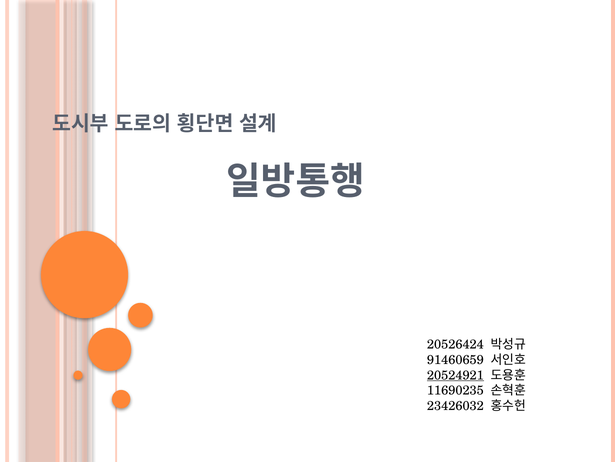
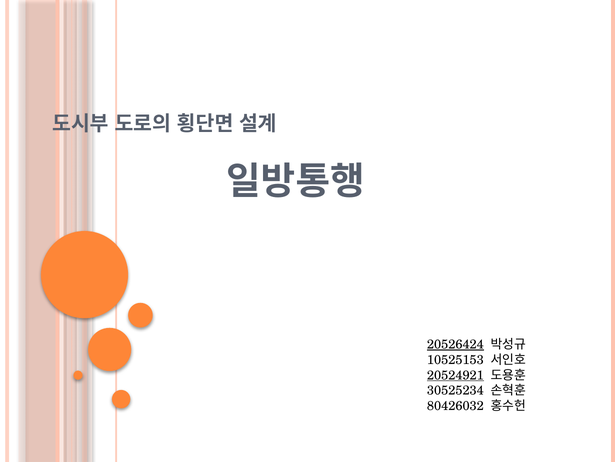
20526424 underline: none -> present (455, 344)
91460659: 91460659 -> 10525153 (455, 359)
11690235: 11690235 -> 30525234 (455, 390)
23426032: 23426032 -> 80426032 (455, 405)
